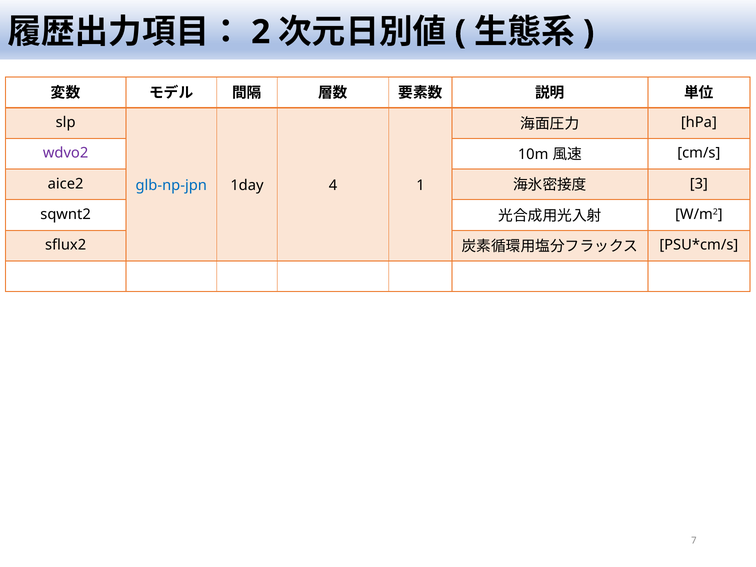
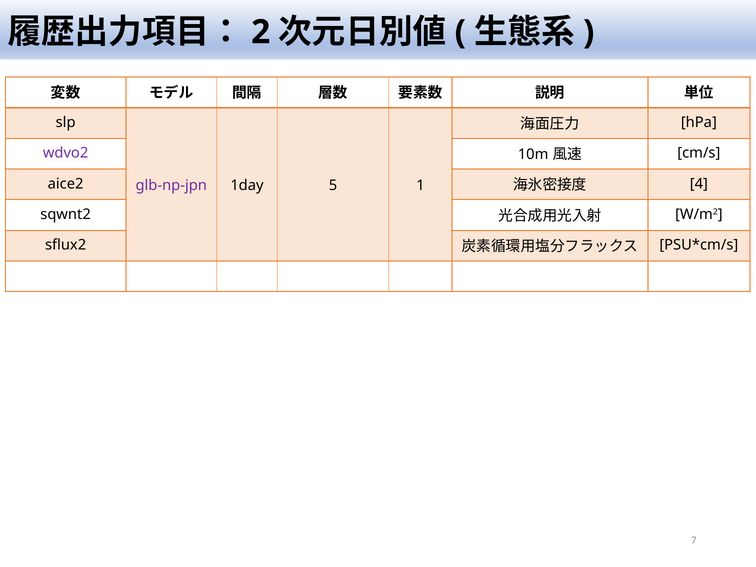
3: 3 -> 4 (699, 184)
glb-np-jpn colour: blue -> purple (171, 185)
4: 4 -> 5 (333, 185)
